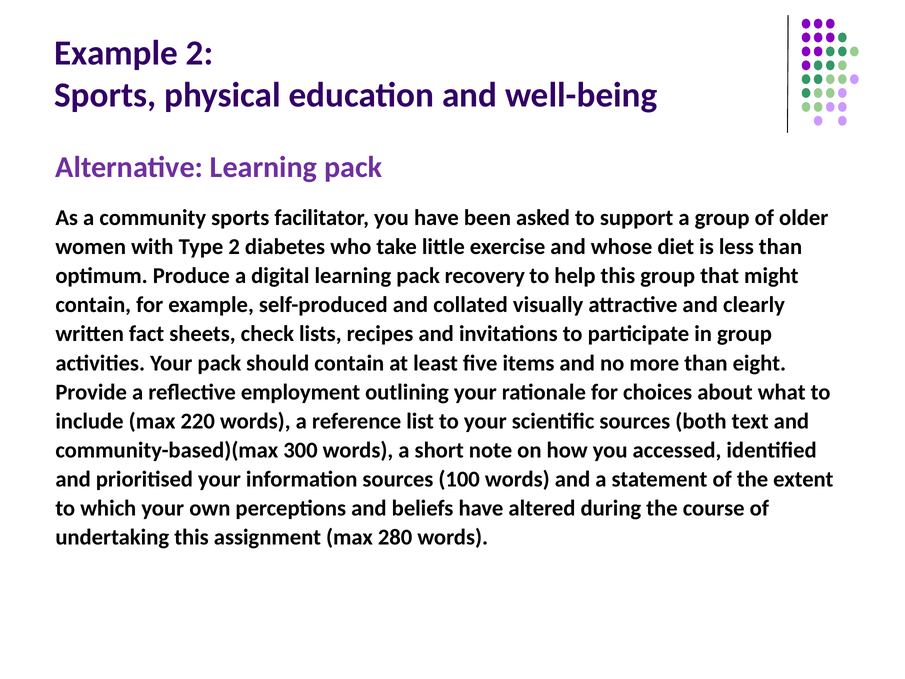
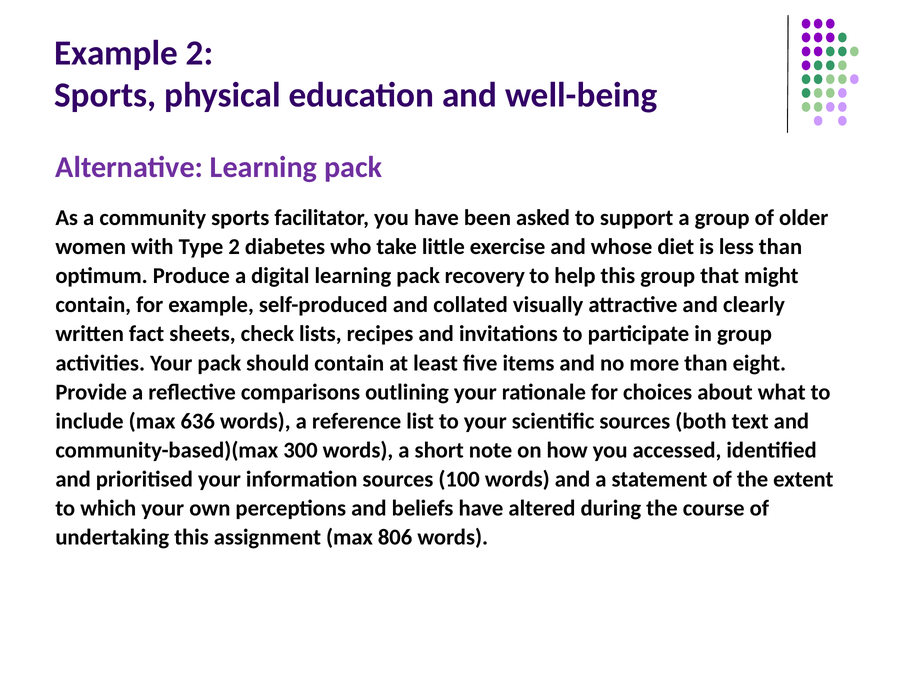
employment: employment -> comparisons (300, 392)
220: 220 -> 636 (198, 421)
280: 280 -> 806 (395, 537)
